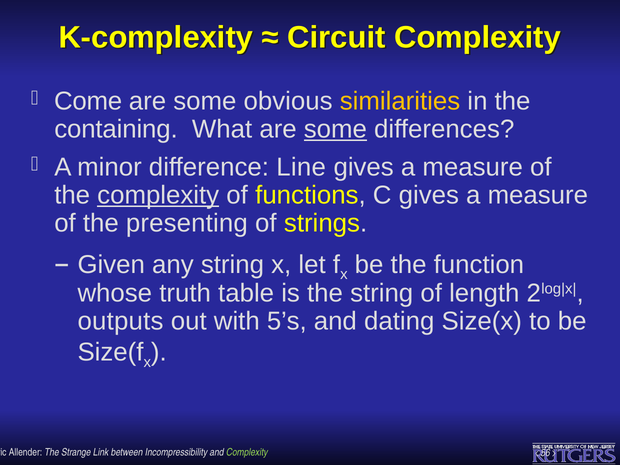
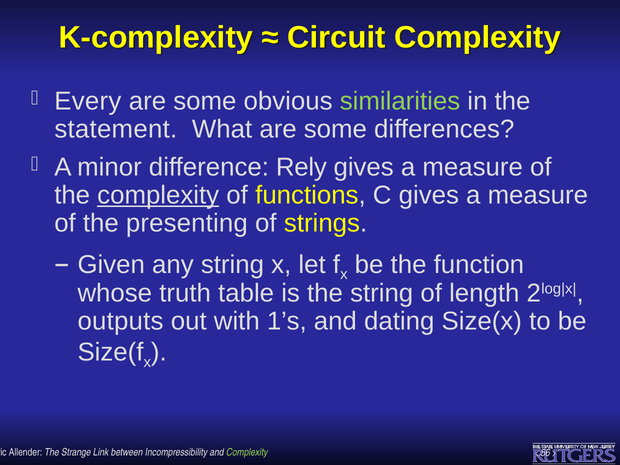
Come: Come -> Every (88, 101)
similarities colour: yellow -> light green (400, 101)
containing: containing -> statement (116, 129)
some underline: present -> none (335, 129)
Line: Line -> Rely (301, 167)
5’s: 5’s -> 1’s (287, 321)
